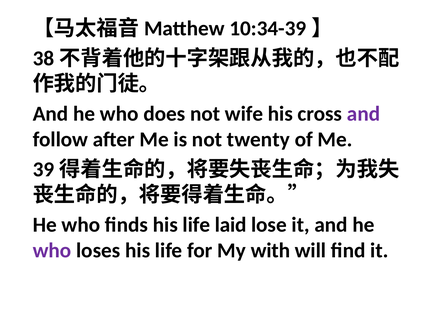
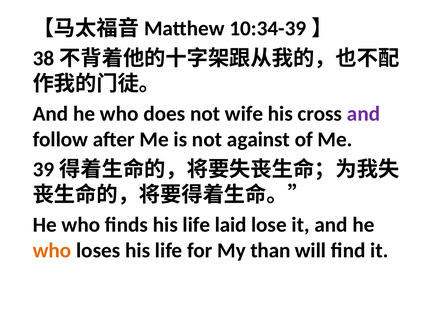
twenty: twenty -> against (258, 139)
who colour: purple -> orange (52, 250)
with: with -> than (270, 250)
